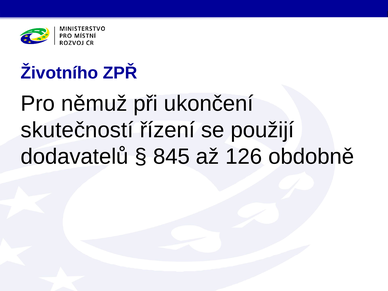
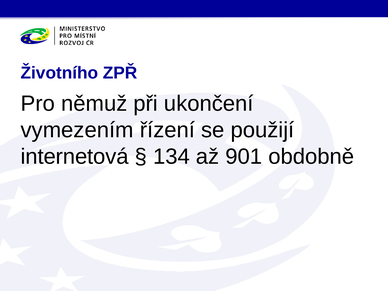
skutečností: skutečností -> vymezením (77, 130)
dodavatelů: dodavatelů -> internetová (75, 157)
845: 845 -> 134 (172, 157)
126: 126 -> 901 (244, 157)
